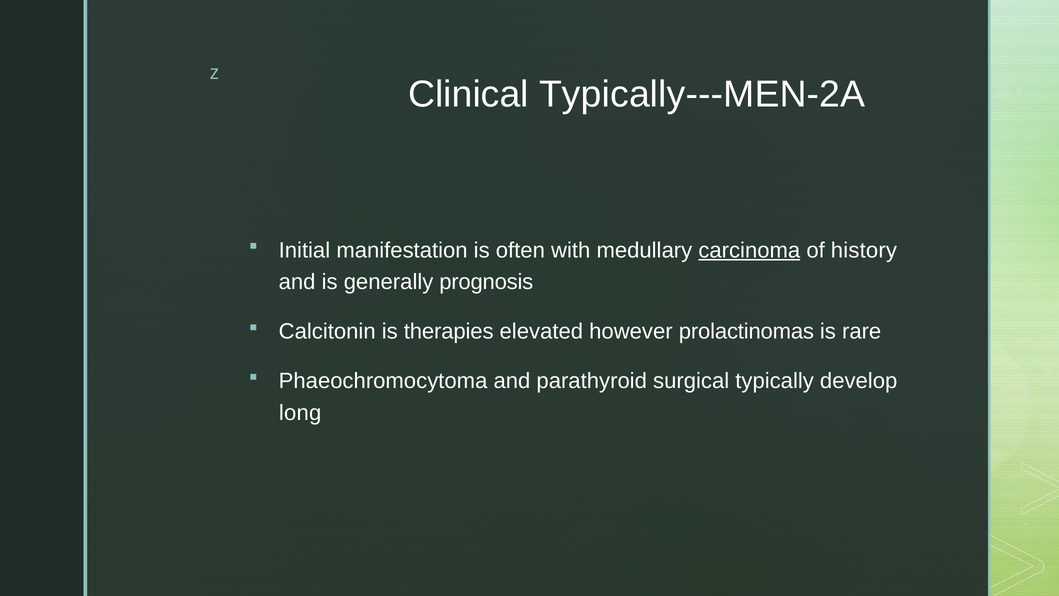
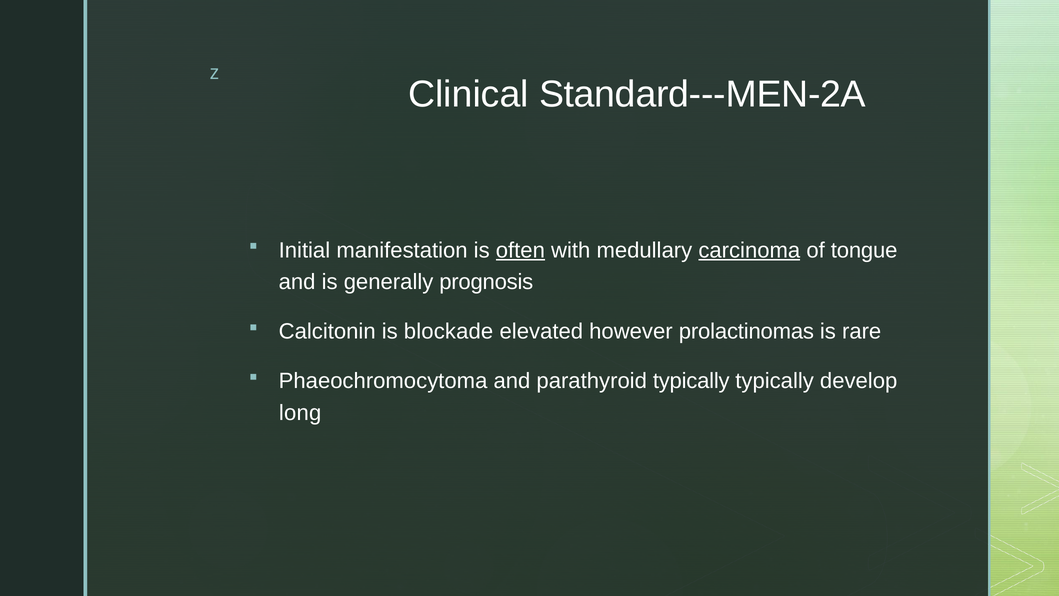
Typically---MEN-2A: Typically---MEN-2A -> Standard---MEN-2A (702, 94)
often underline: none -> present (520, 250)
history: history -> tongue (864, 250)
therapies: therapies -> blockade (449, 331)
parathyroid surgical: surgical -> typically (691, 381)
